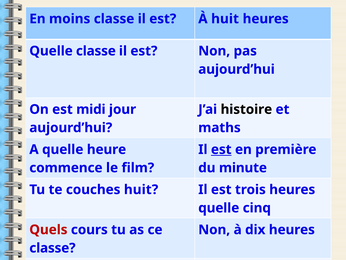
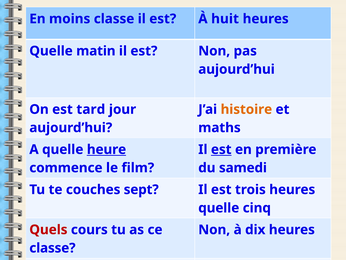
Quelle classe: classe -> matin (96, 51)
midi: midi -> tard (91, 109)
histoire colour: black -> orange (246, 109)
heure underline: none -> present (106, 149)
minute: minute -> samedi (243, 168)
couches huit: huit -> sept (141, 189)
